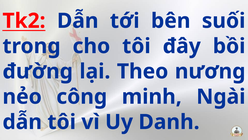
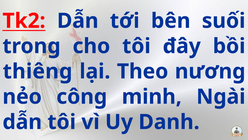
đường: đường -> thiêng (38, 71)
